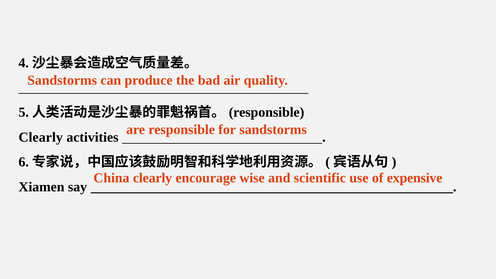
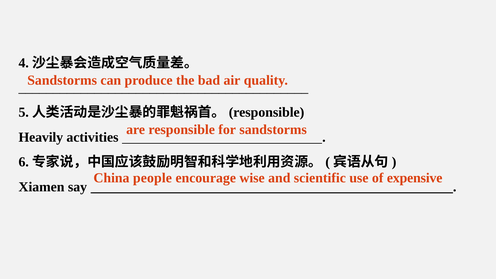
Clearly: Clearly -> Heavily (41, 137)
China clearly: clearly -> people (152, 178)
